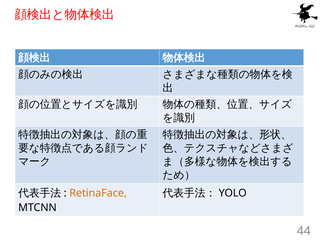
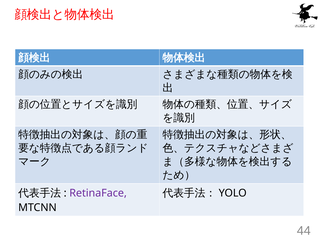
RetinaFace colour: orange -> purple (98, 193)
